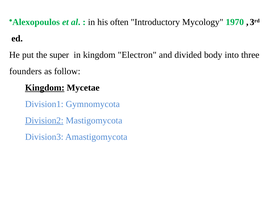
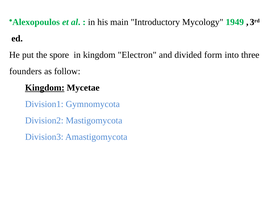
often: often -> main (119, 22)
1970: 1970 -> 1949 (235, 22)
super: super -> spore (59, 55)
body: body -> form (213, 55)
Division2 underline: present -> none (44, 120)
